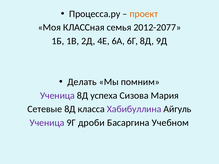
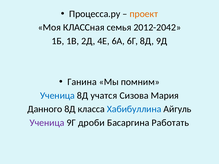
2012-2077: 2012-2077 -> 2012-2042 (157, 27)
Делать: Делать -> Ганина (82, 82)
Ученица colour: purple -> blue (57, 96)
успеха: успеха -> учатся (104, 96)
Сетевые: Сетевые -> Данного (45, 109)
Хабибуллина colour: purple -> blue (134, 109)
Учебном: Учебном -> Работать (170, 123)
